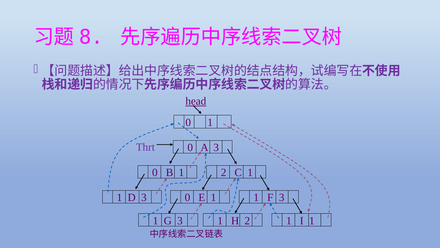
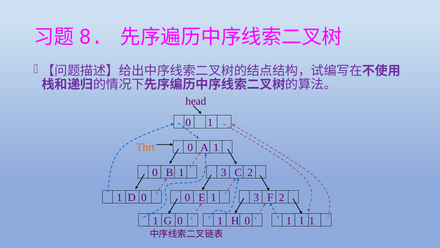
head underline: present -> none (196, 101)
Thrt colour: purple -> orange (145, 147)
A 3: 3 -> 1 (216, 147)
B 1 2: 2 -> 3 (224, 172)
C 1: 1 -> 2 (250, 172)
D 3: 3 -> 0 (144, 197)
E 1 1: 1 -> 3 (256, 197)
F 3: 3 -> 2 (282, 197)
G 3: 3 -> 0 (180, 220)
H 2: 2 -> 0 (247, 220)
